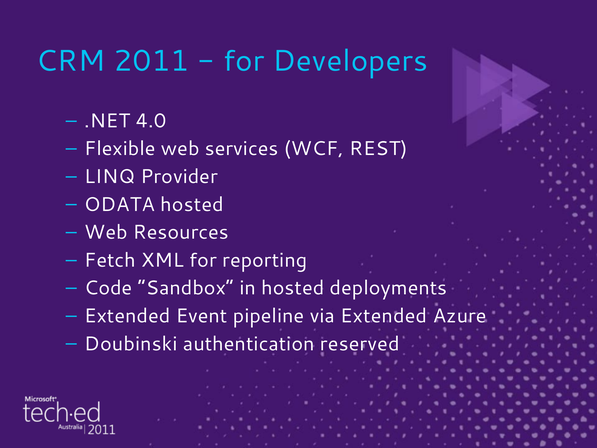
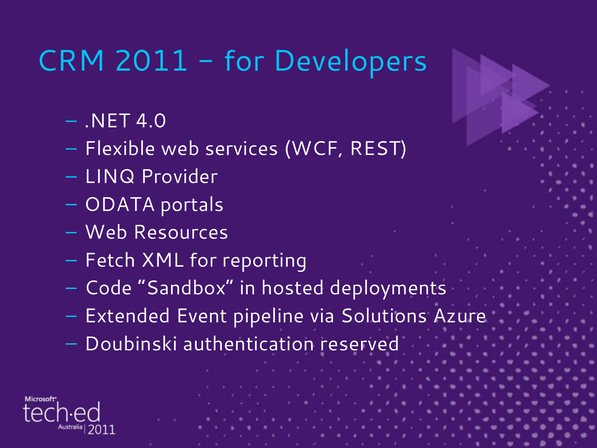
ODATA hosted: hosted -> portals (192, 204)
via Extended: Extended -> Solutions (384, 316)
